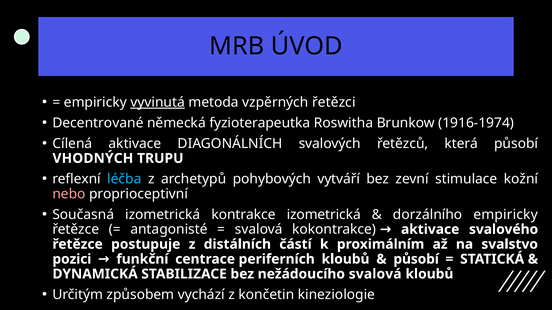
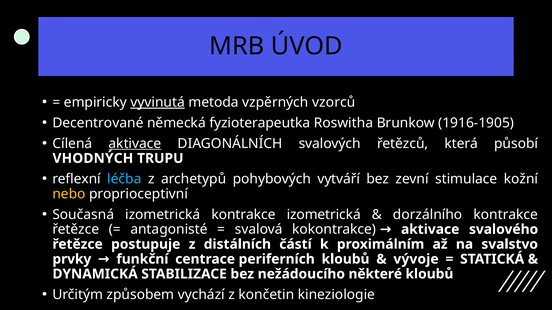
řetězci: řetězci -> vzorců (334, 102)
1916-1974: 1916-1974 -> 1916-1905 (476, 123)
aktivace underline: none -> present (135, 144)
nebo colour: pink -> yellow (69, 194)
dorzálního empiricky: empiricky -> kontrakce (506, 215)
pozici: pozici -> prvky (72, 259)
působí: působí -> vývoje (416, 259)
nežádoucího svalová: svalová -> některé (375, 274)
